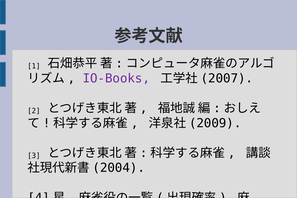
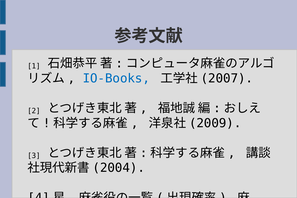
IO-Books colour: purple -> blue (116, 78)
